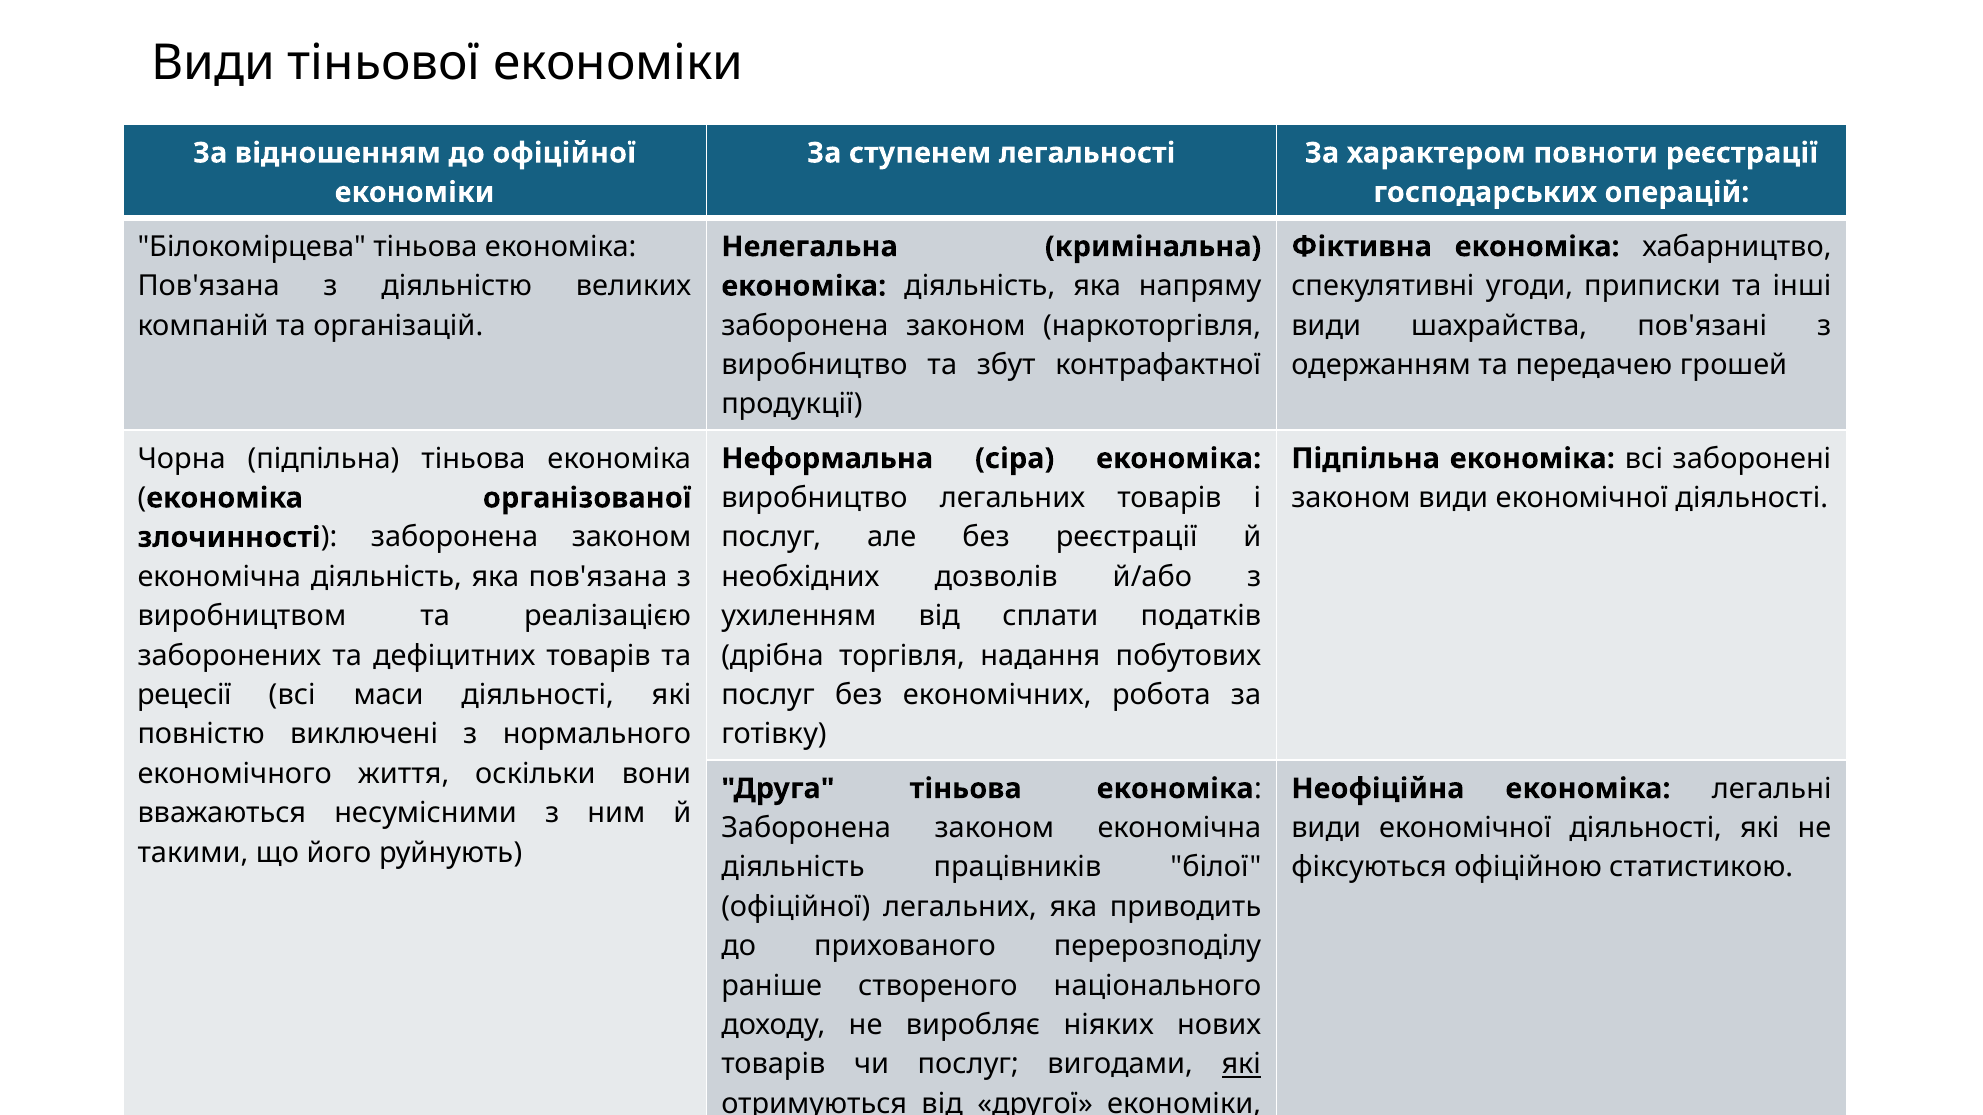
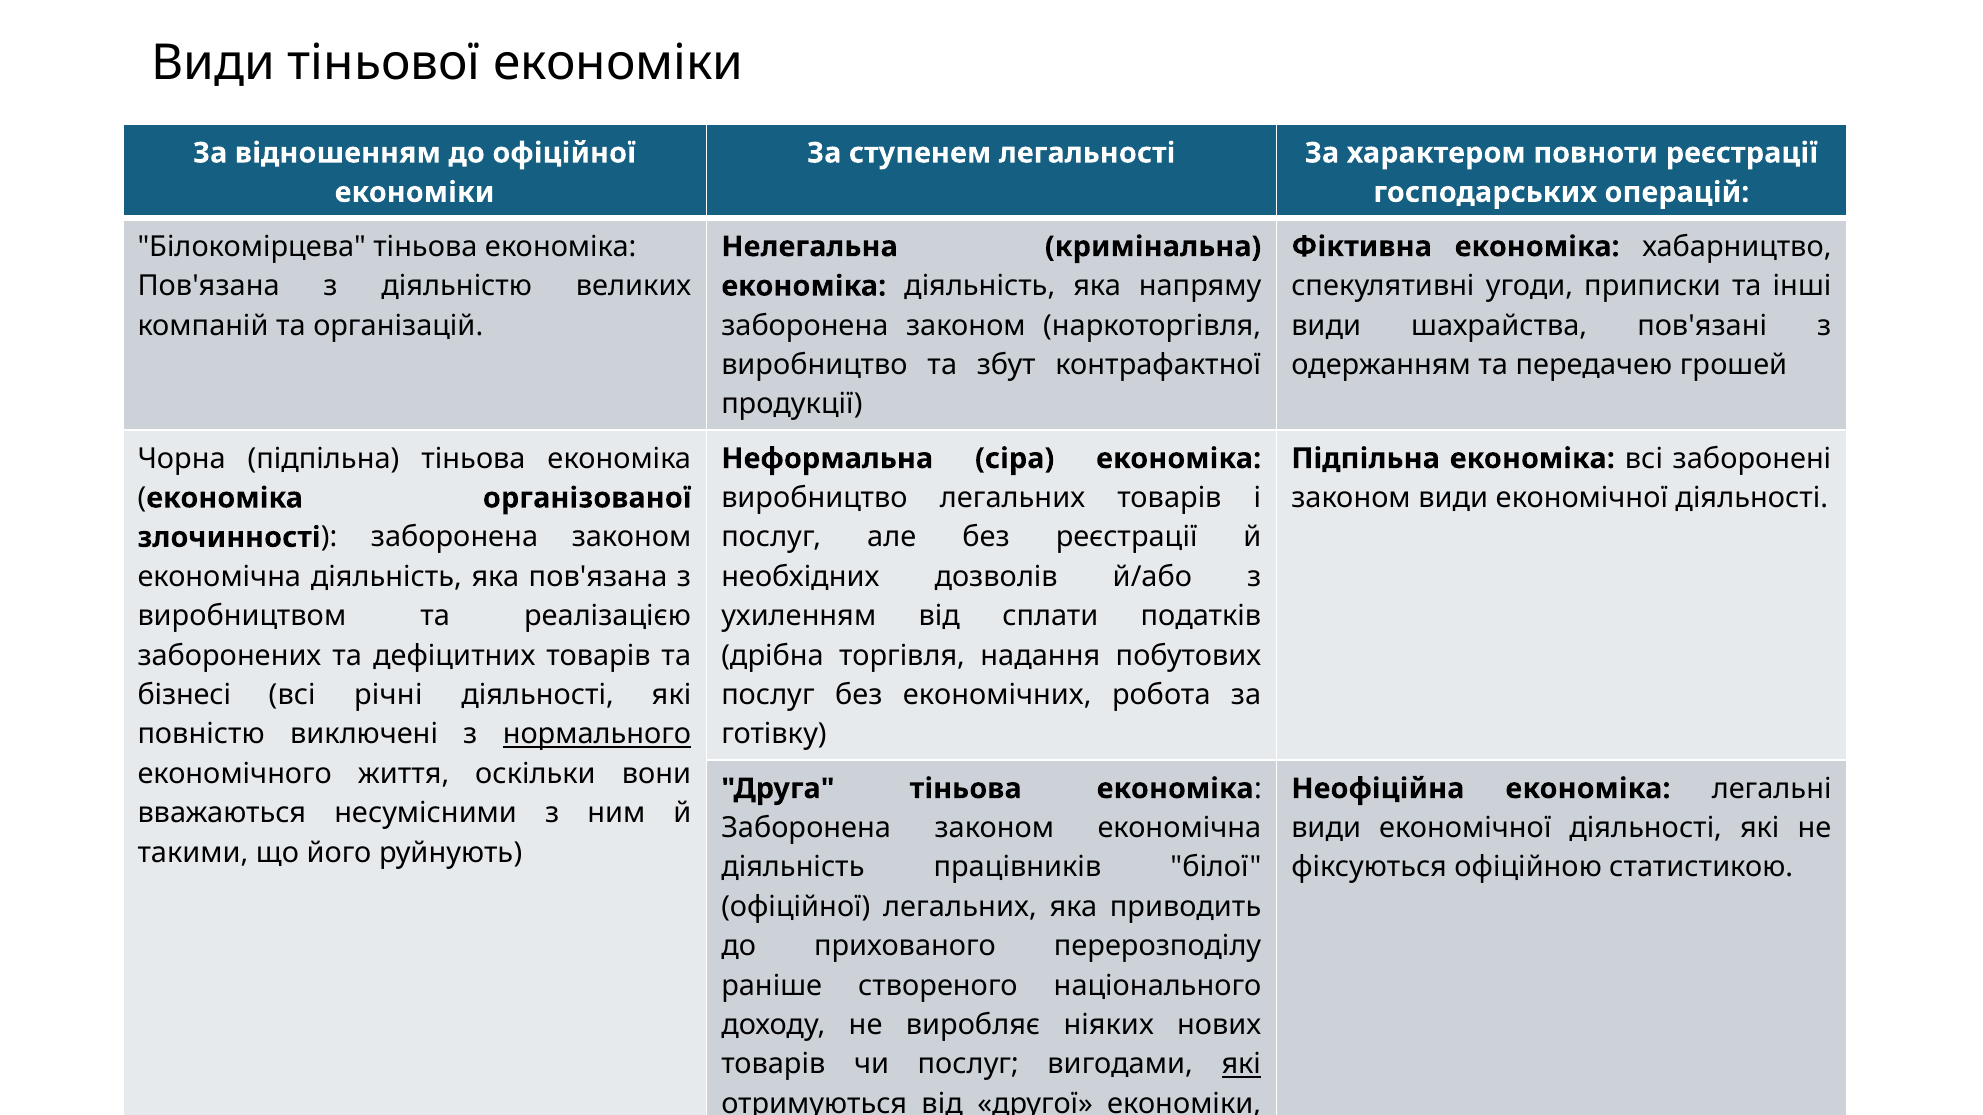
рецесії: рецесії -> бізнесі (184, 695)
маси: маси -> річні (388, 695)
нормального underline: none -> present (597, 735)
